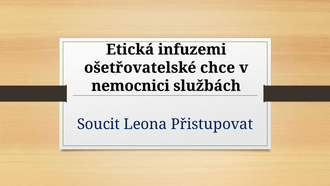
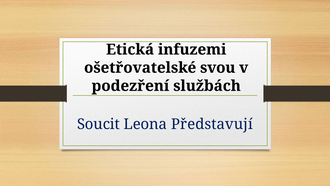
chce: chce -> svou (218, 68)
nemocnici: nemocnici -> podezření (130, 86)
Přistupovat: Přistupovat -> Představují (212, 124)
